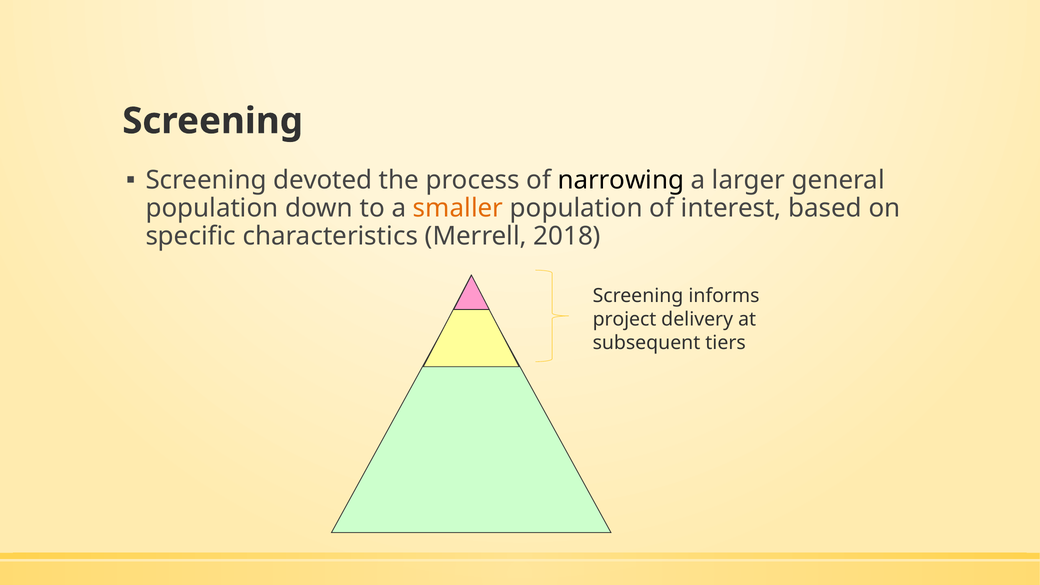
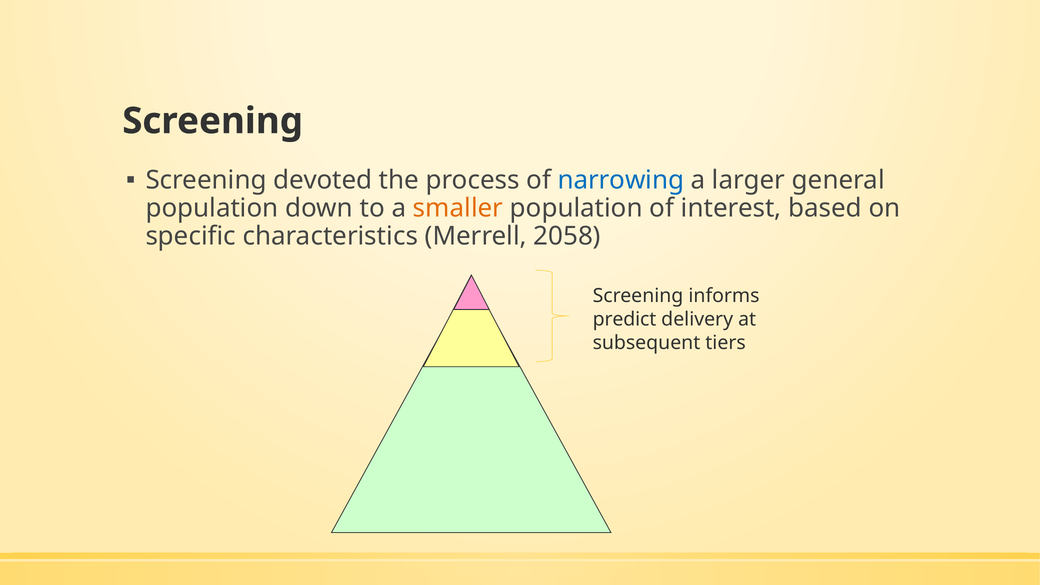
narrowing colour: black -> blue (621, 180)
2018: 2018 -> 2058 (567, 236)
project: project -> predict (624, 319)
